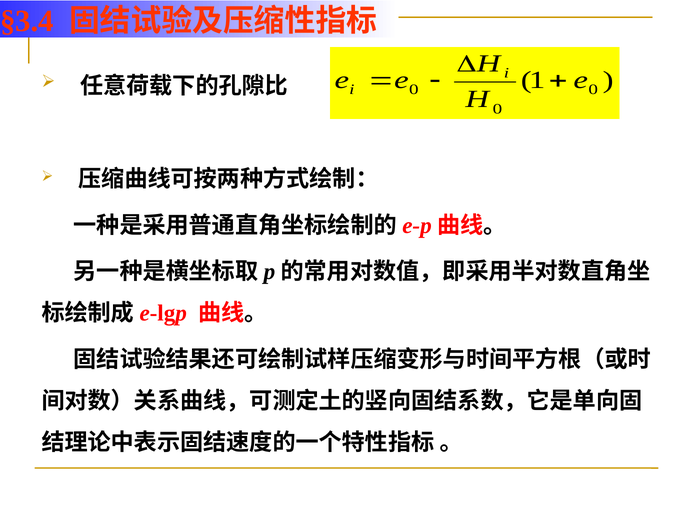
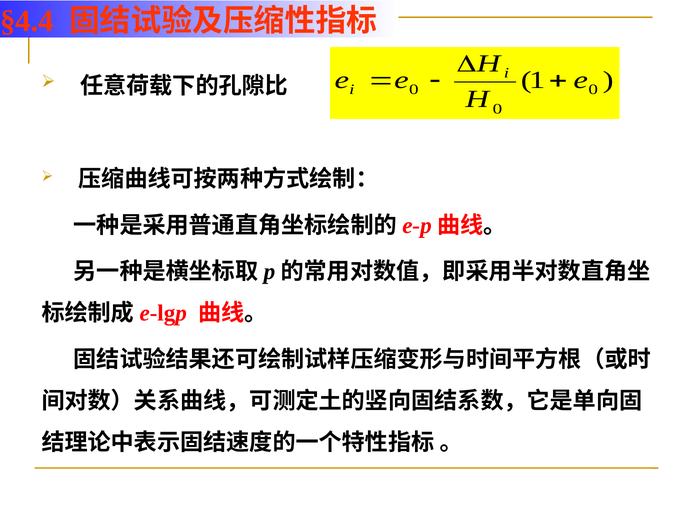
§3.4: §3.4 -> §4.4 (27, 21)
